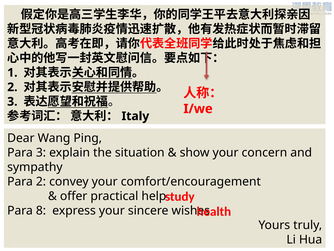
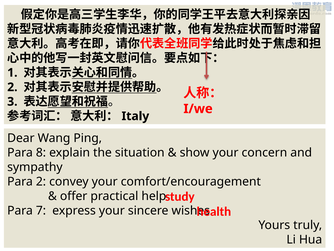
Para 3: 3 -> 8 (41, 152)
8: 8 -> 7 (41, 210)
